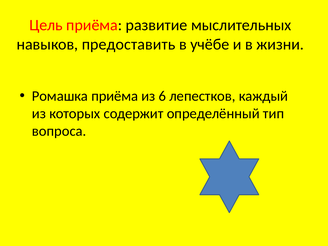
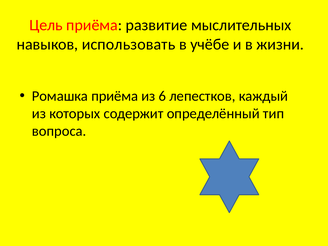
предоставить: предоставить -> использовать (129, 44)
